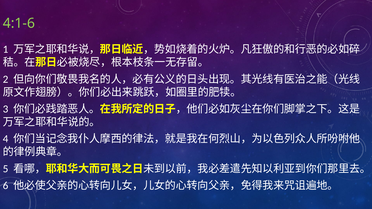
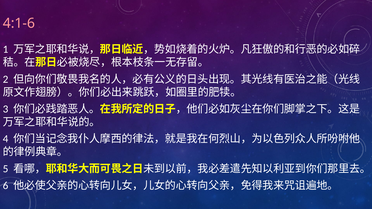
4:1-6 colour: light green -> pink (19, 23)
